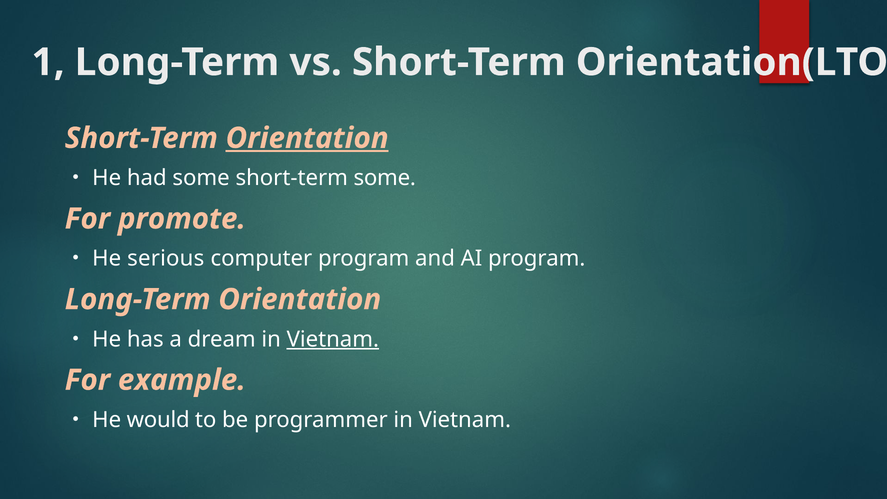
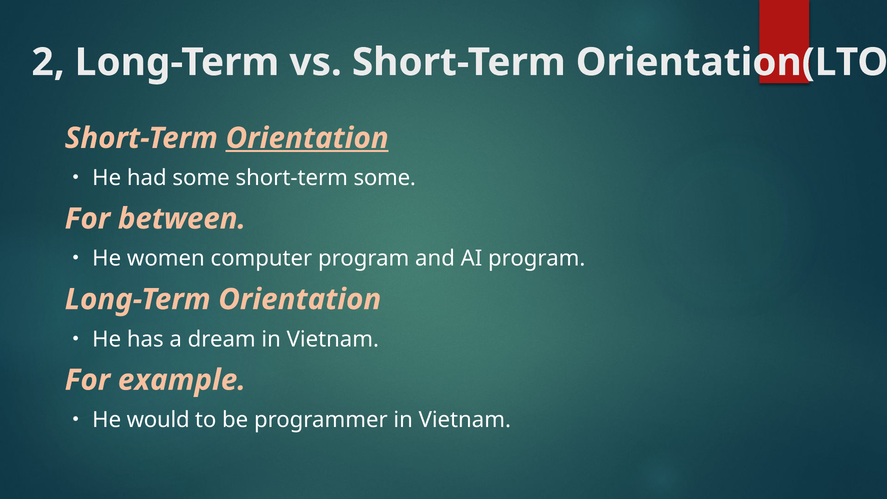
1: 1 -> 2 (48, 62)
promote: promote -> between (182, 219)
serious: serious -> women (166, 259)
Vietnam underline: present -> none (333, 339)
